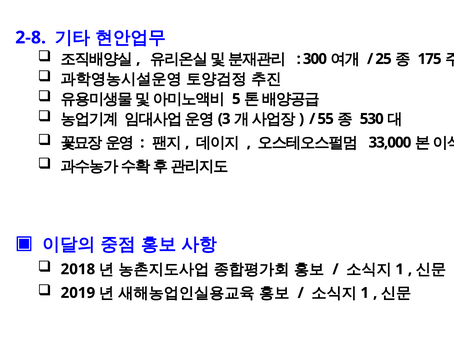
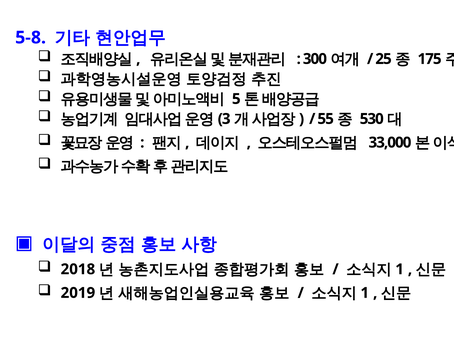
2-8: 2-8 -> 5-8 (31, 38)
